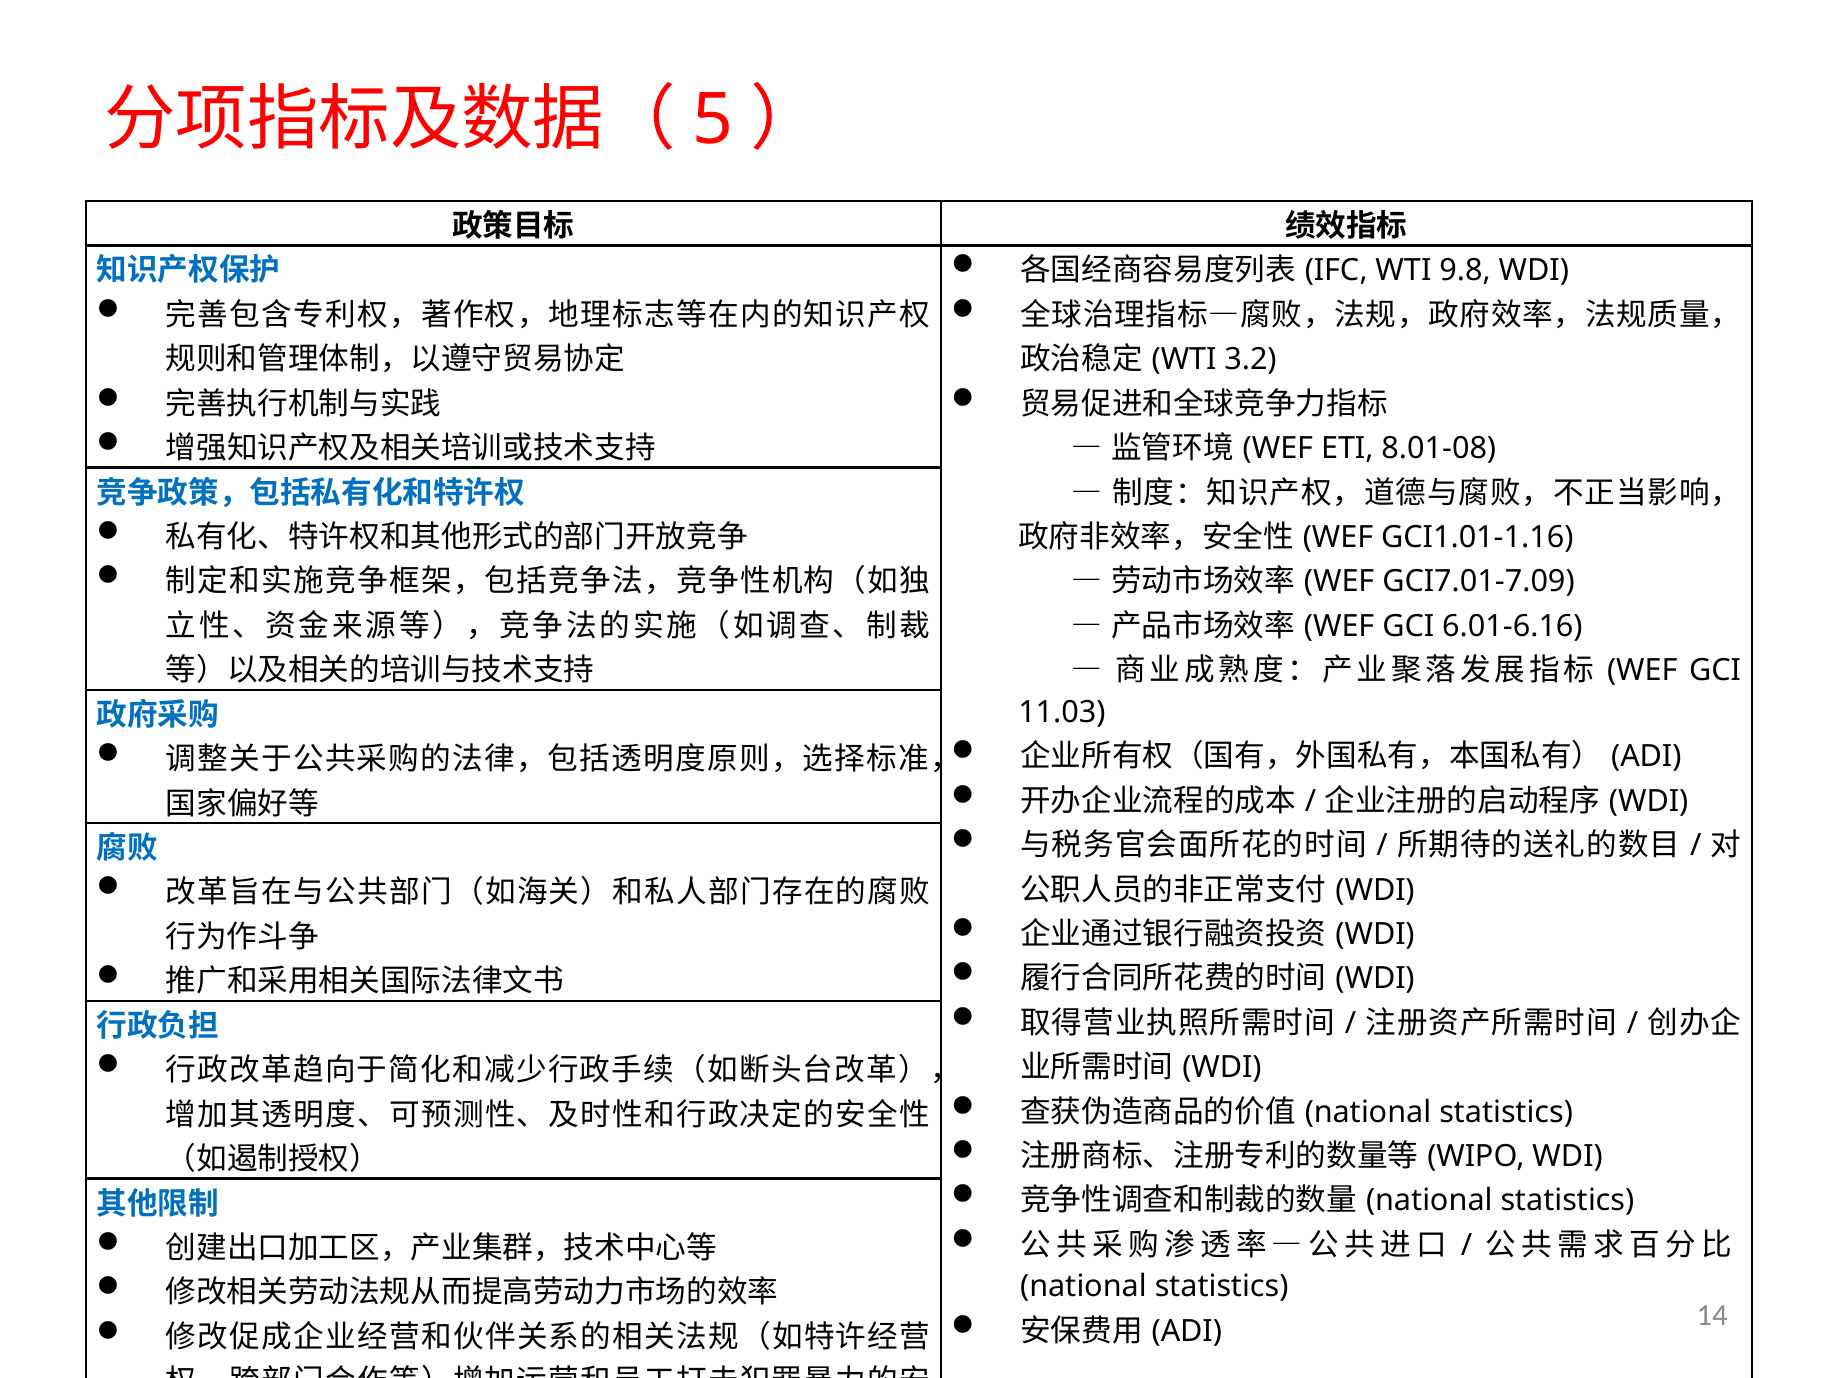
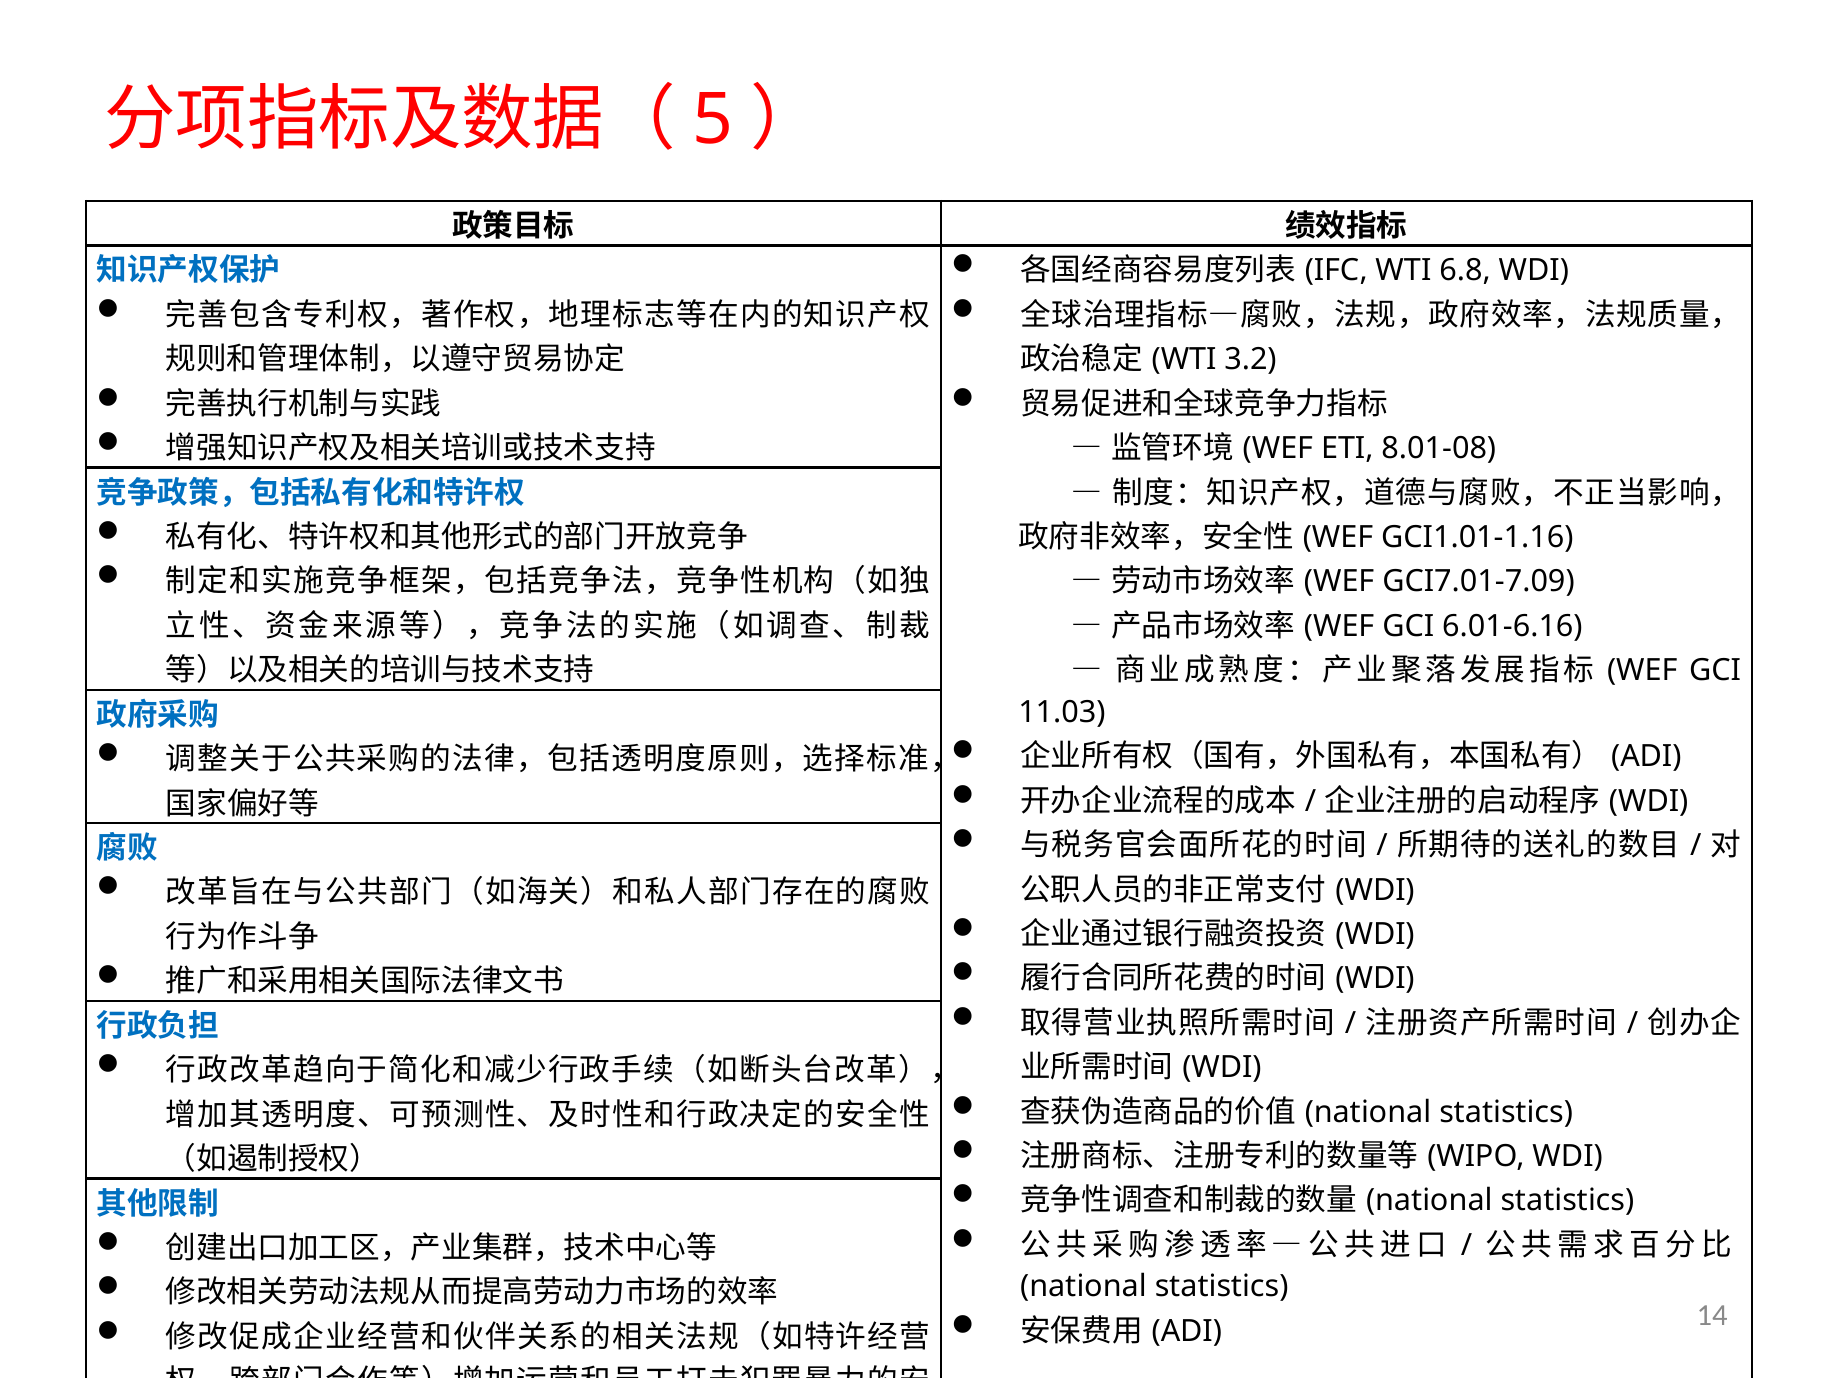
9.8: 9.8 -> 6.8 (1465, 271)
